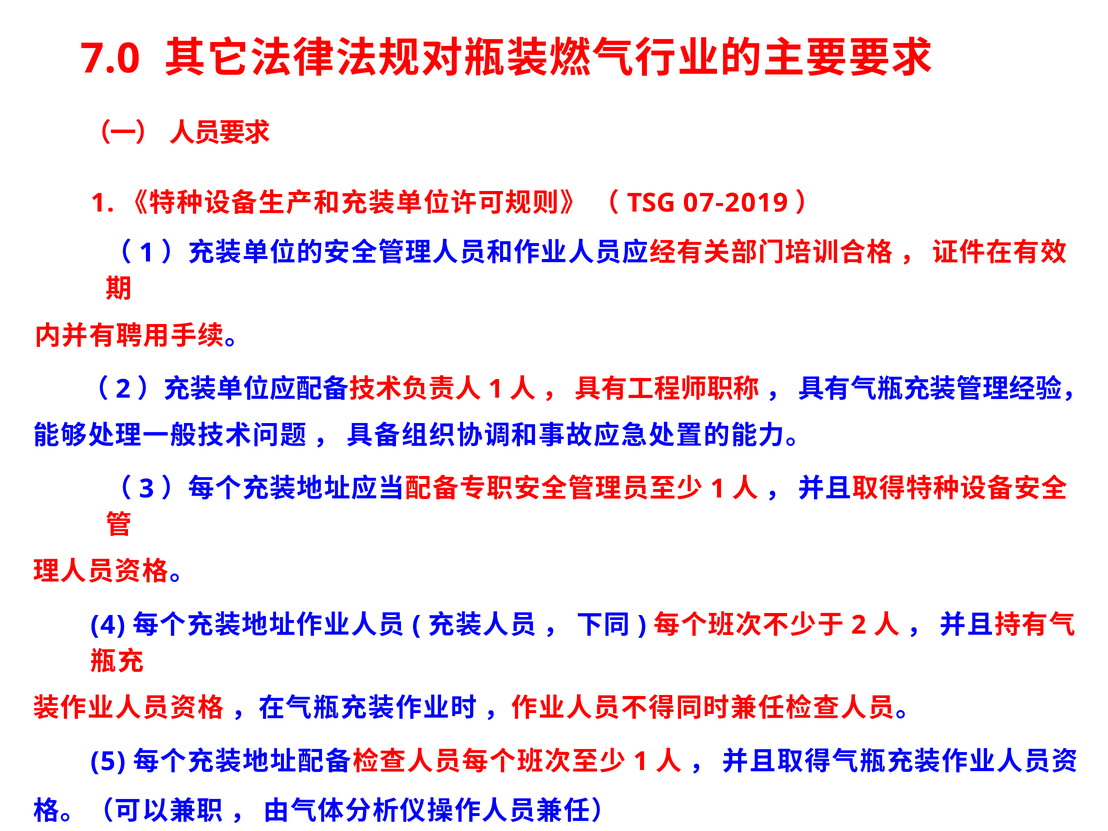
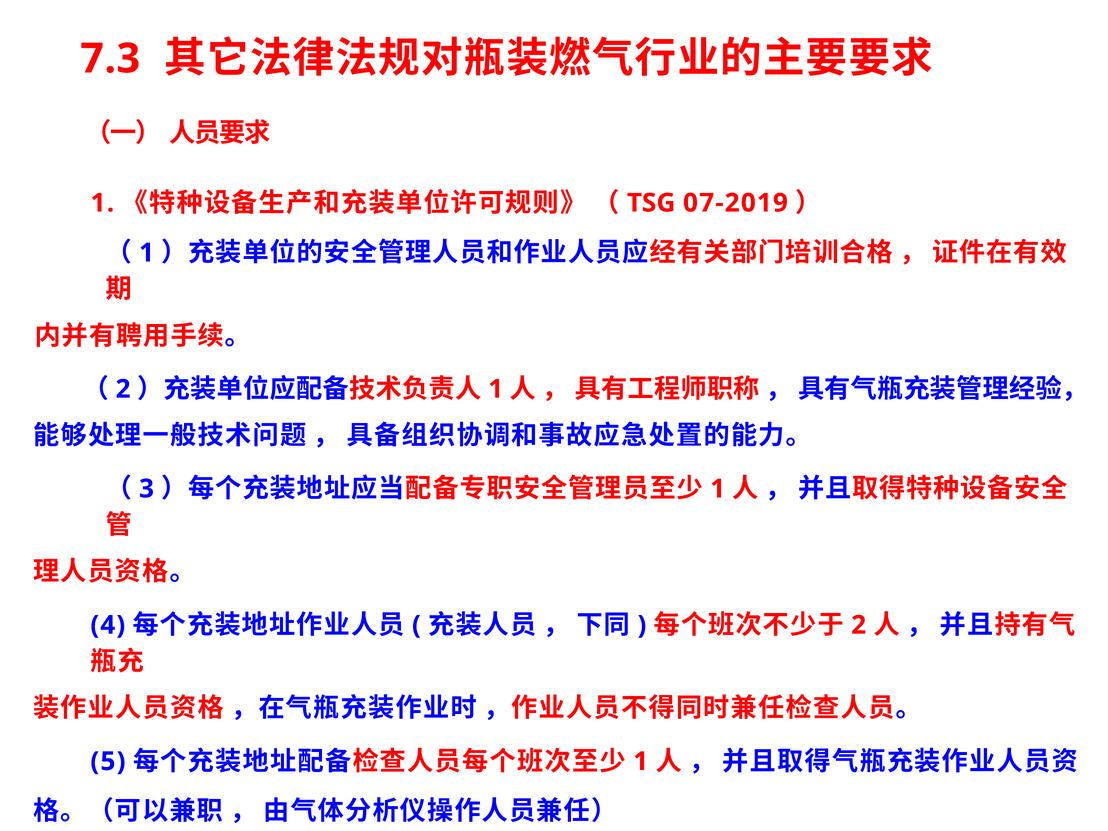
7.0: 7.0 -> 7.3 (110, 59)
